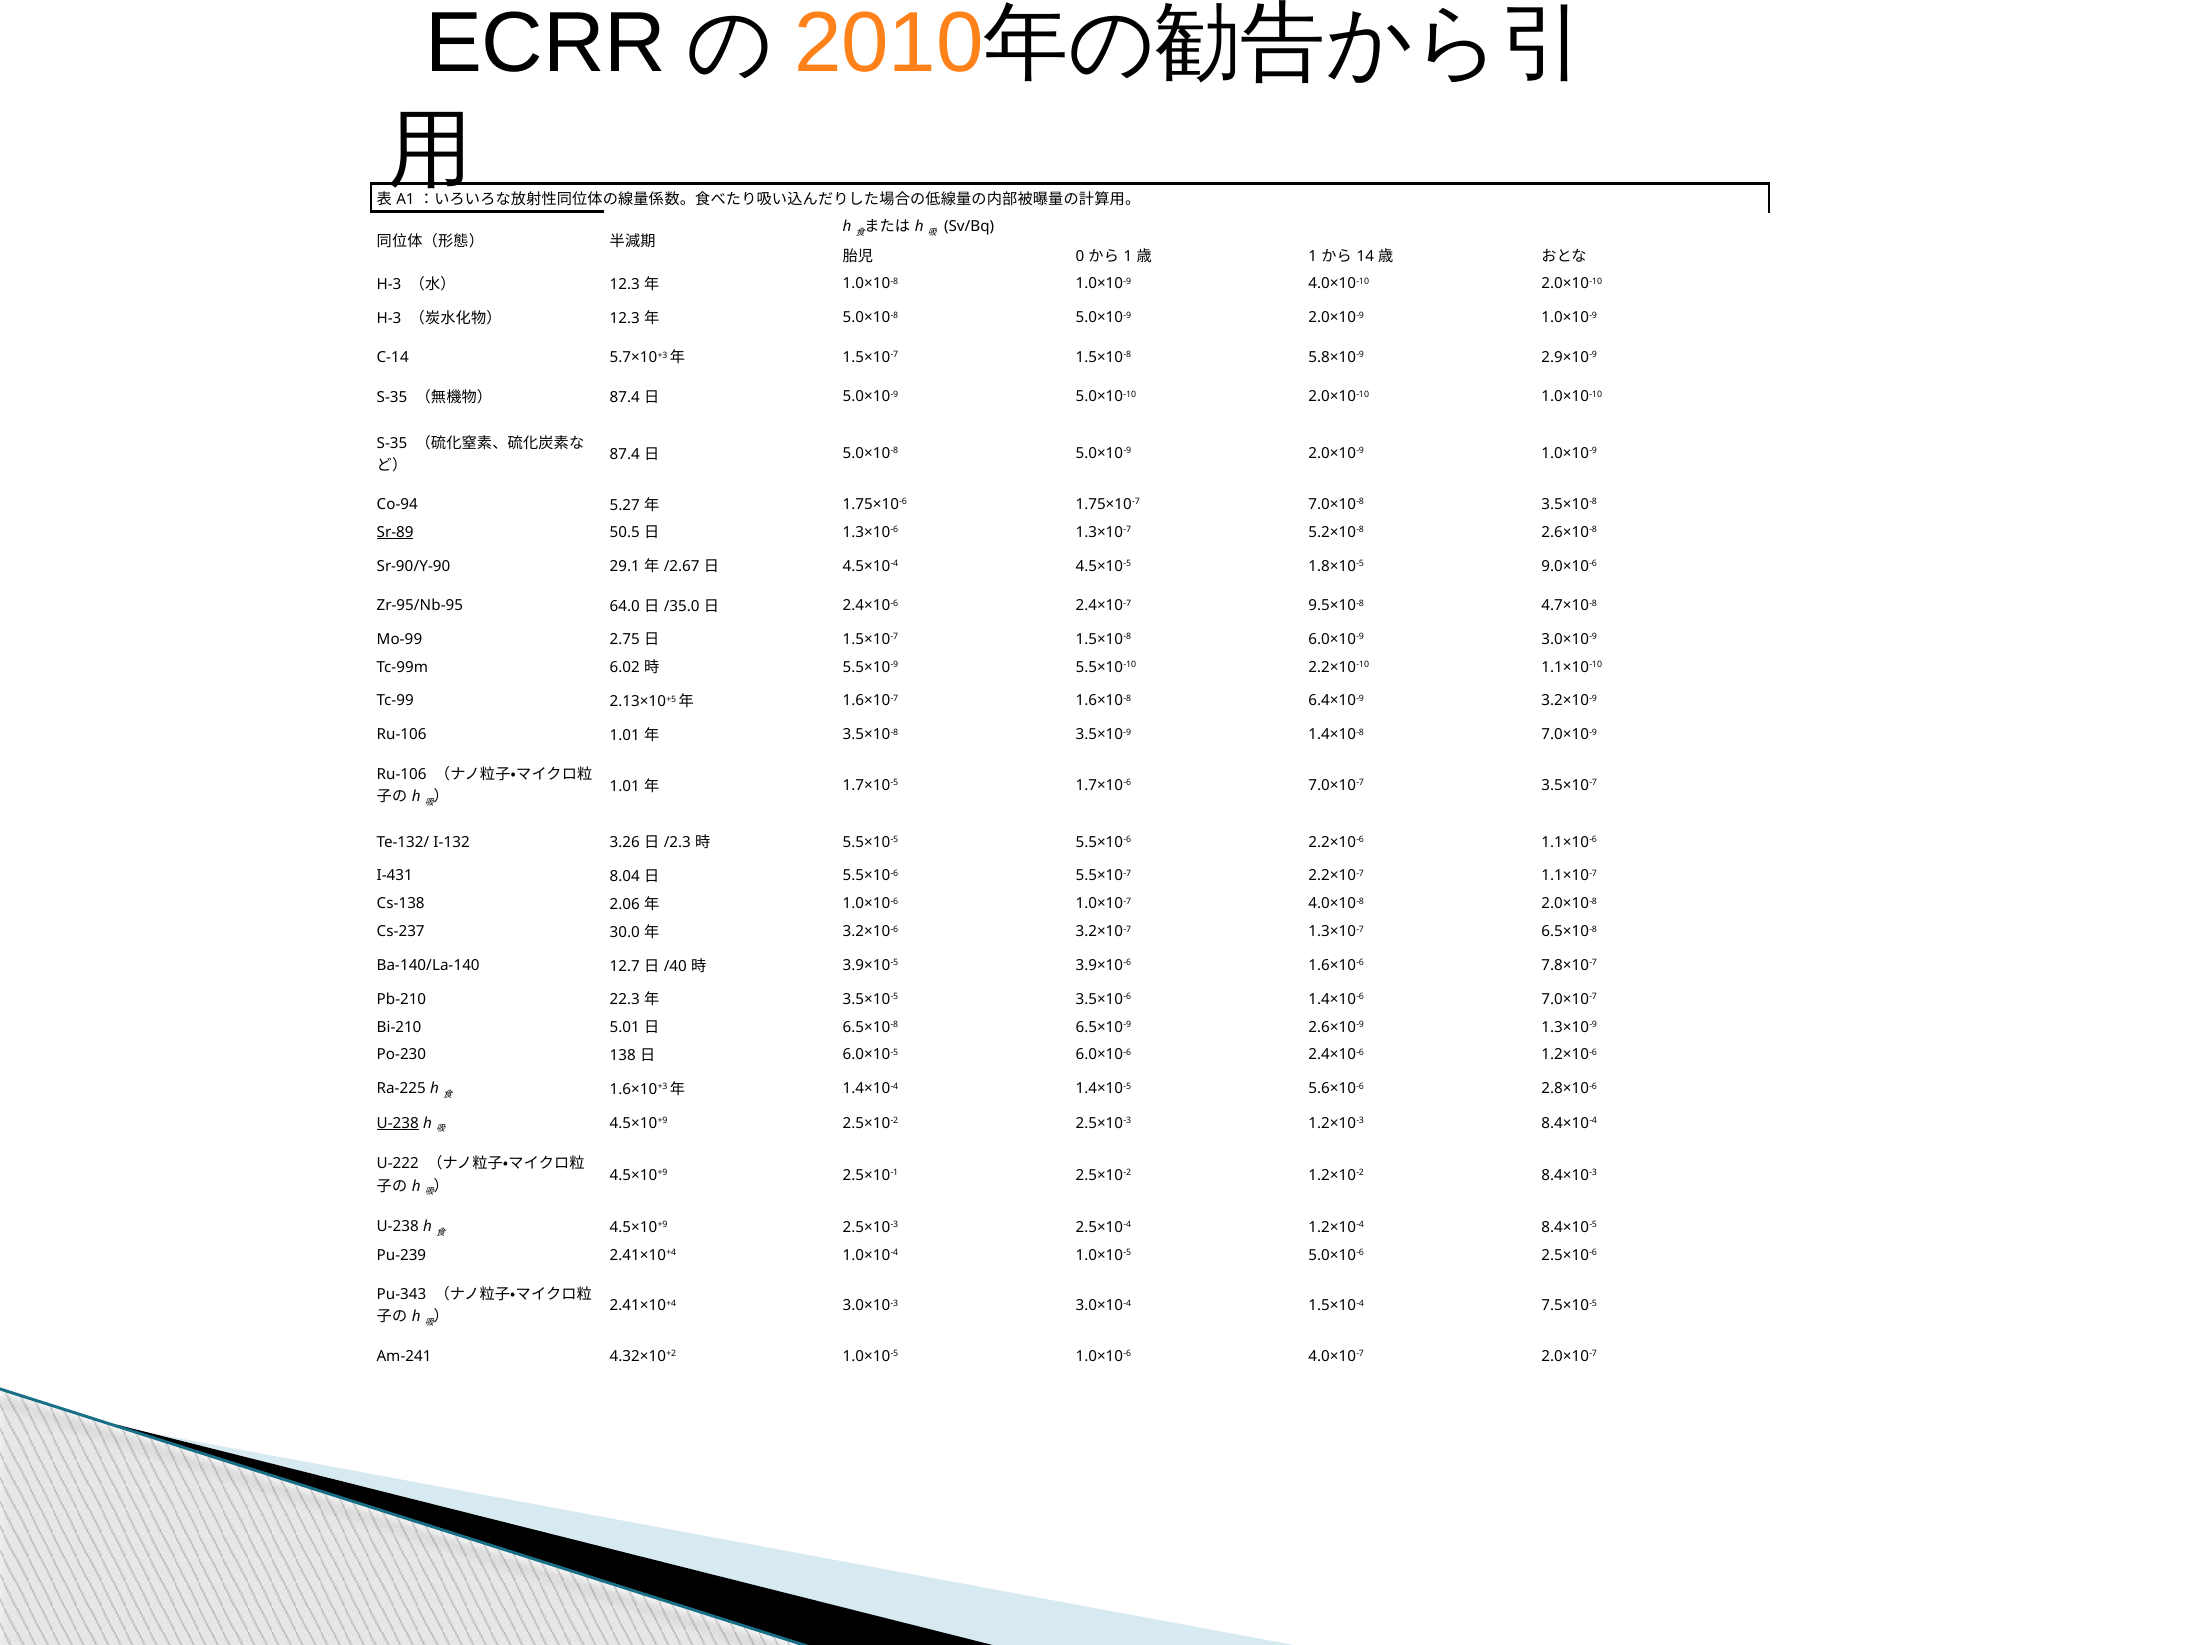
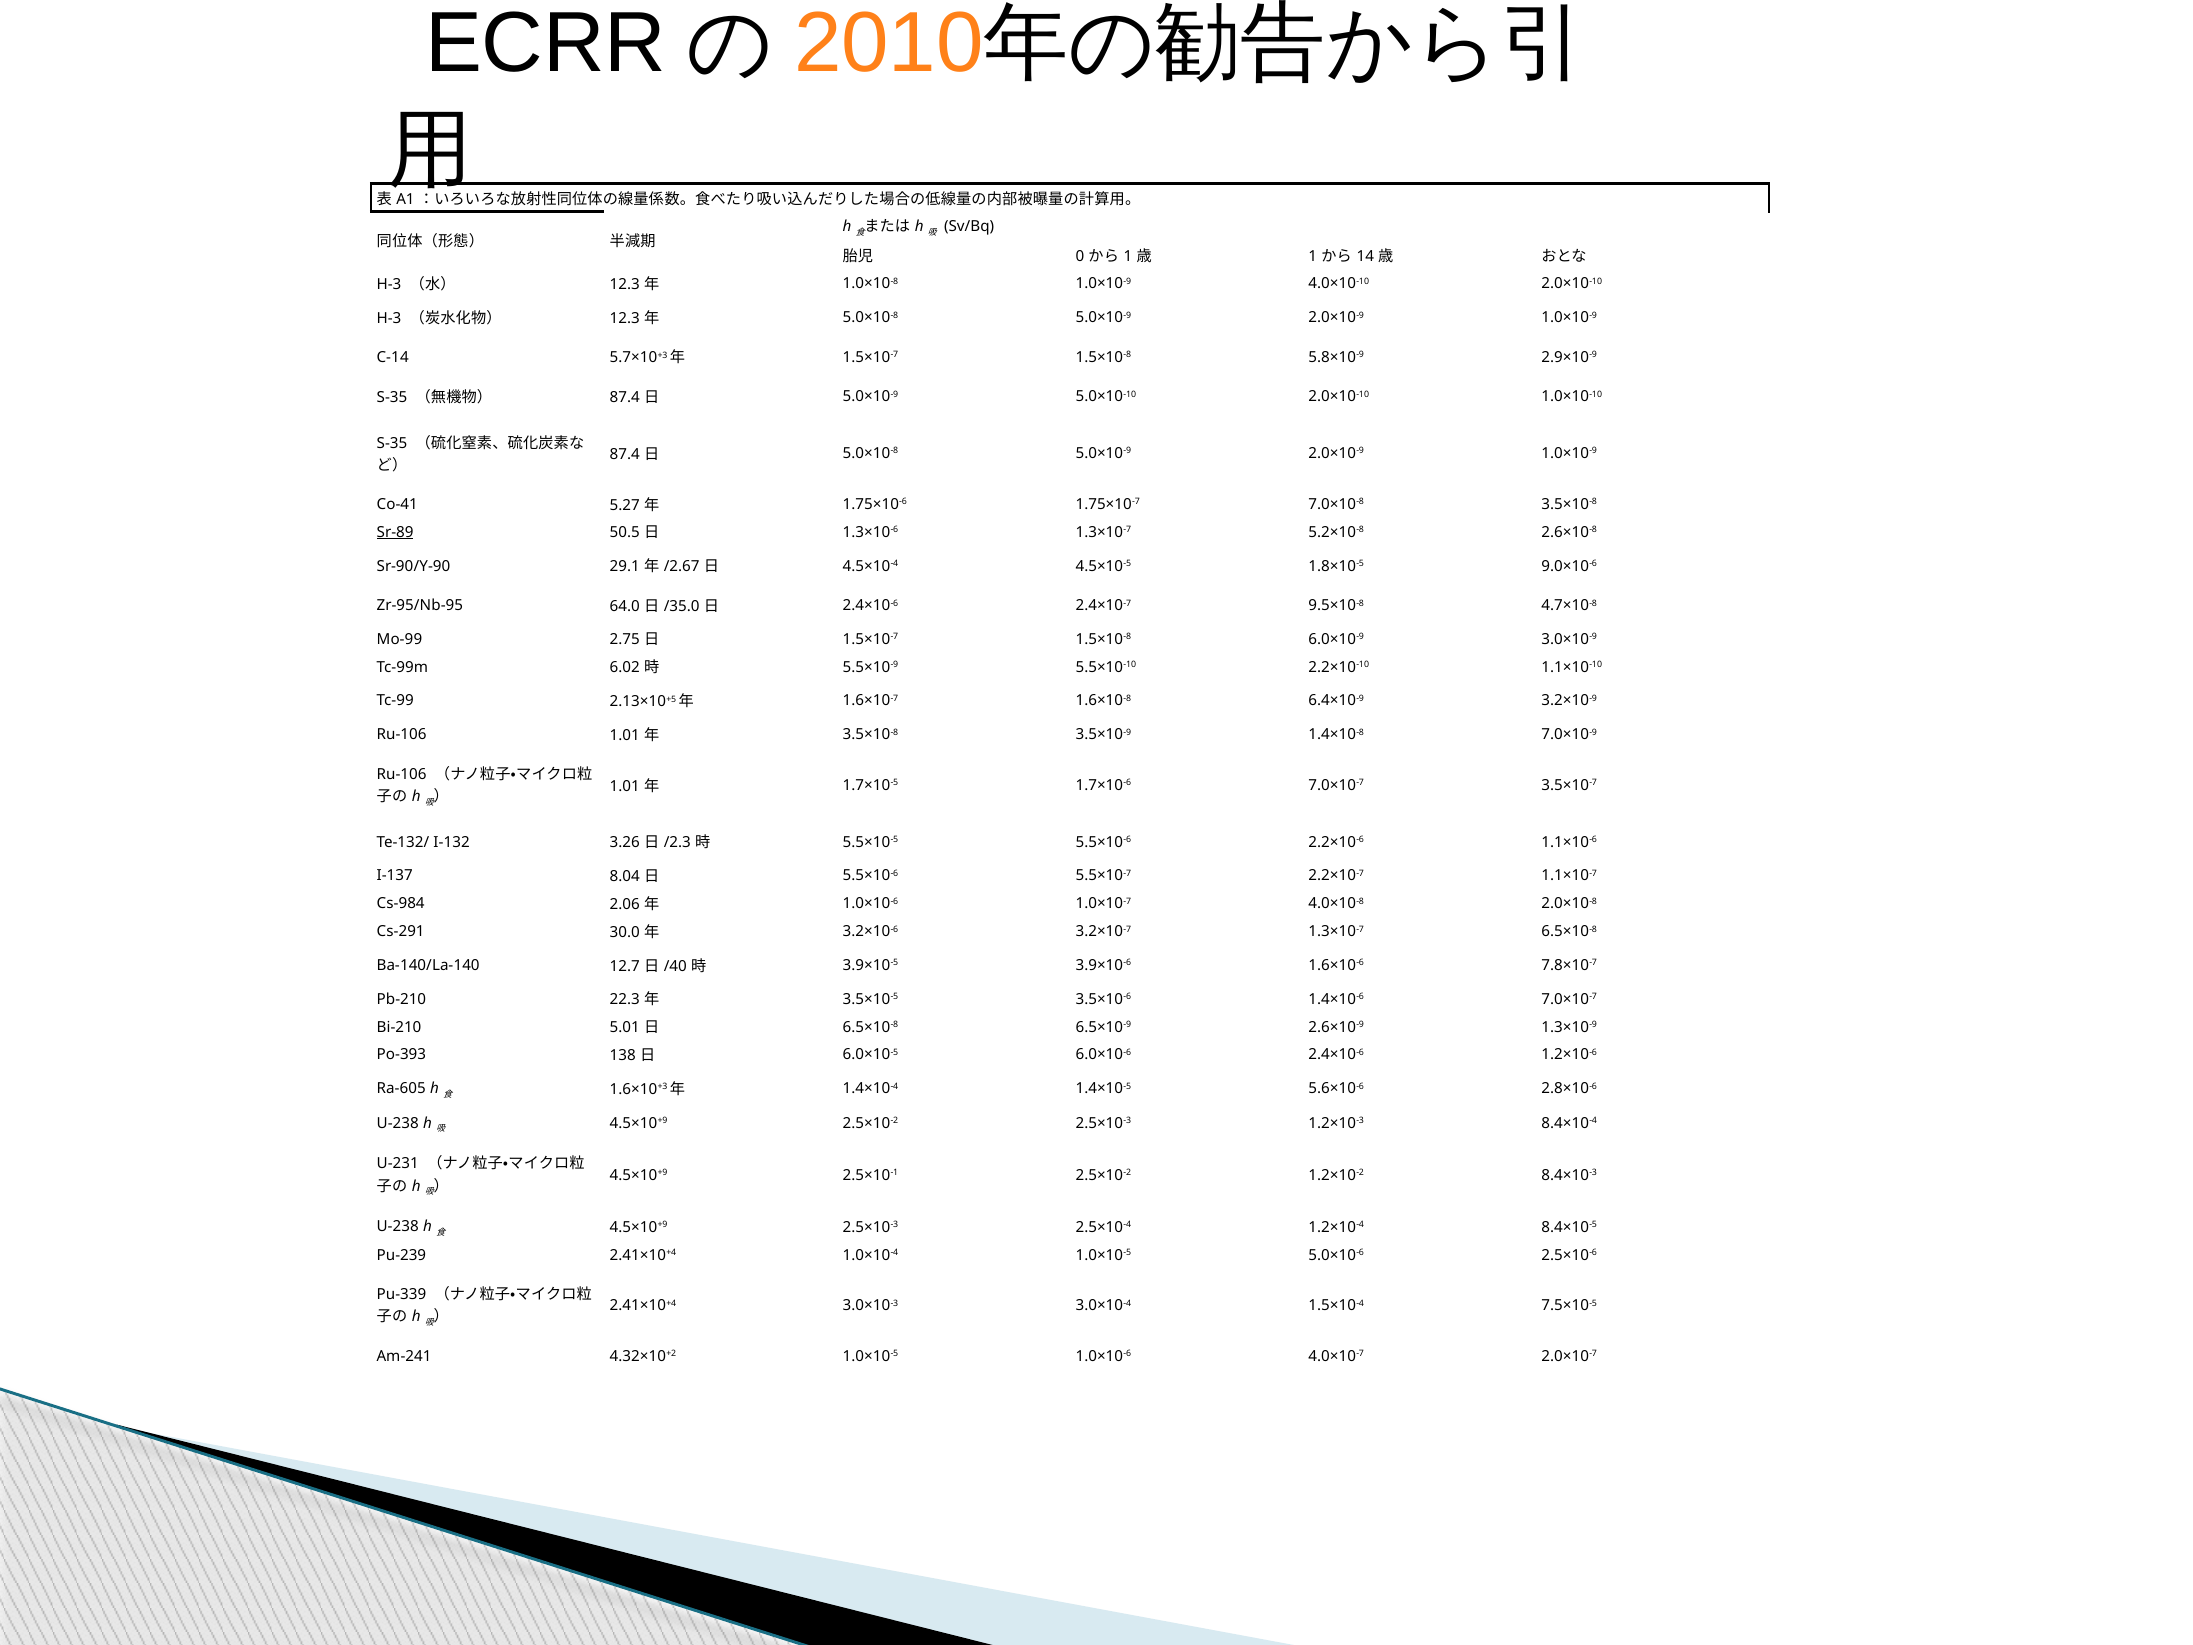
Co-94: Co-94 -> Co-41 (397, 504)
I-431: I-431 -> I-137 (395, 876)
Cs-138: Cs-138 -> Cs-984 (401, 904)
Cs-237: Cs-237 -> Cs-291 (401, 932)
Po-230: Po-230 -> Po-393 (401, 1055)
Ra-225: Ra-225 -> Ra-605 (401, 1088)
U-238 underline: present -> none (398, 1123)
U-222: U-222 -> U-231 (398, 1164)
Pu-343: Pu-343 -> Pu-339 (401, 1294)
